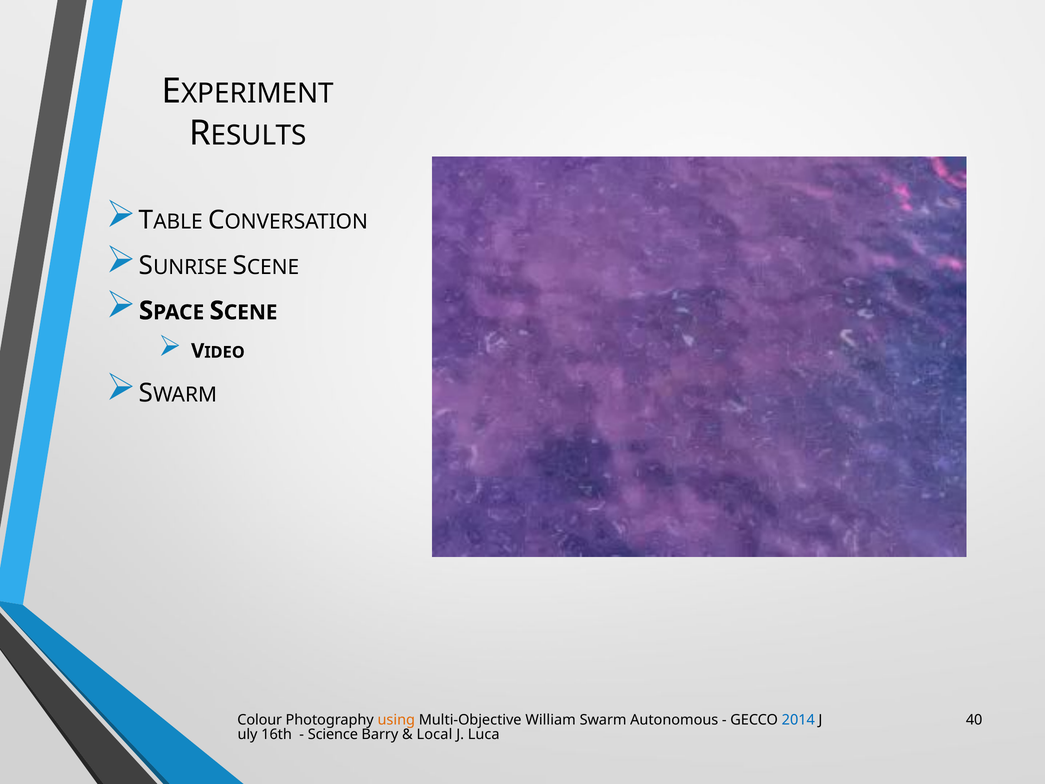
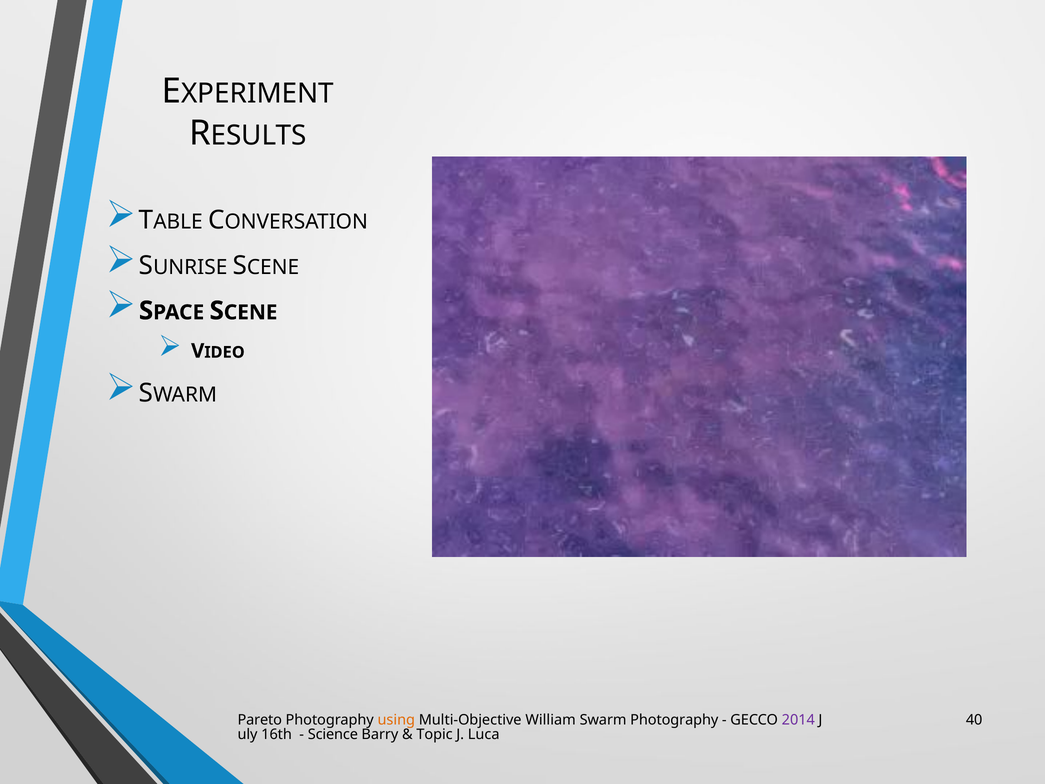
Colour: Colour -> Pareto (260, 720)
Swarm Autonomous: Autonomous -> Photography (674, 720)
2014 colour: blue -> purple (798, 720)
Local: Local -> Topic (435, 734)
